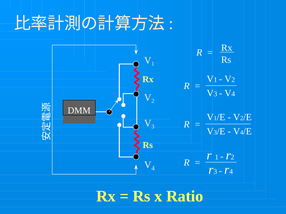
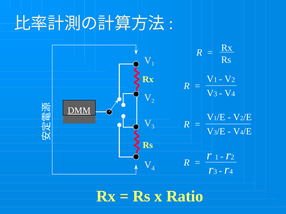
DMM underline: none -> present (79, 111)
